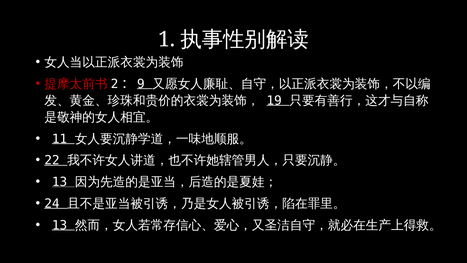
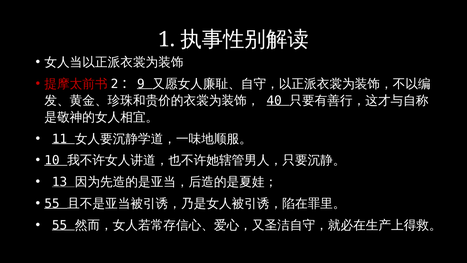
19: 19 -> 40 (274, 100)
22: 22 -> 10 (52, 160)
24: 24 -> 55 (52, 203)
13: 13 -> 55 (60, 225)
